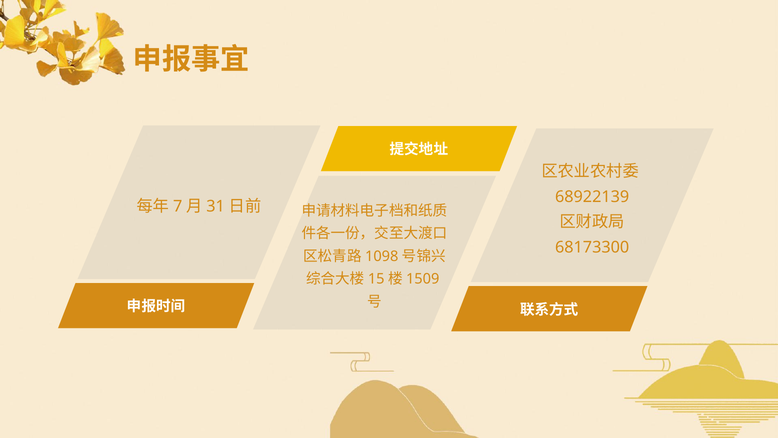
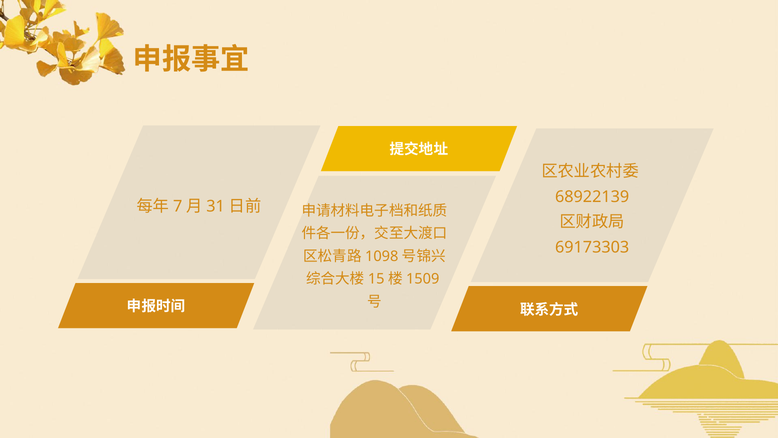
68173300: 68173300 -> 69173303 (592, 247)
